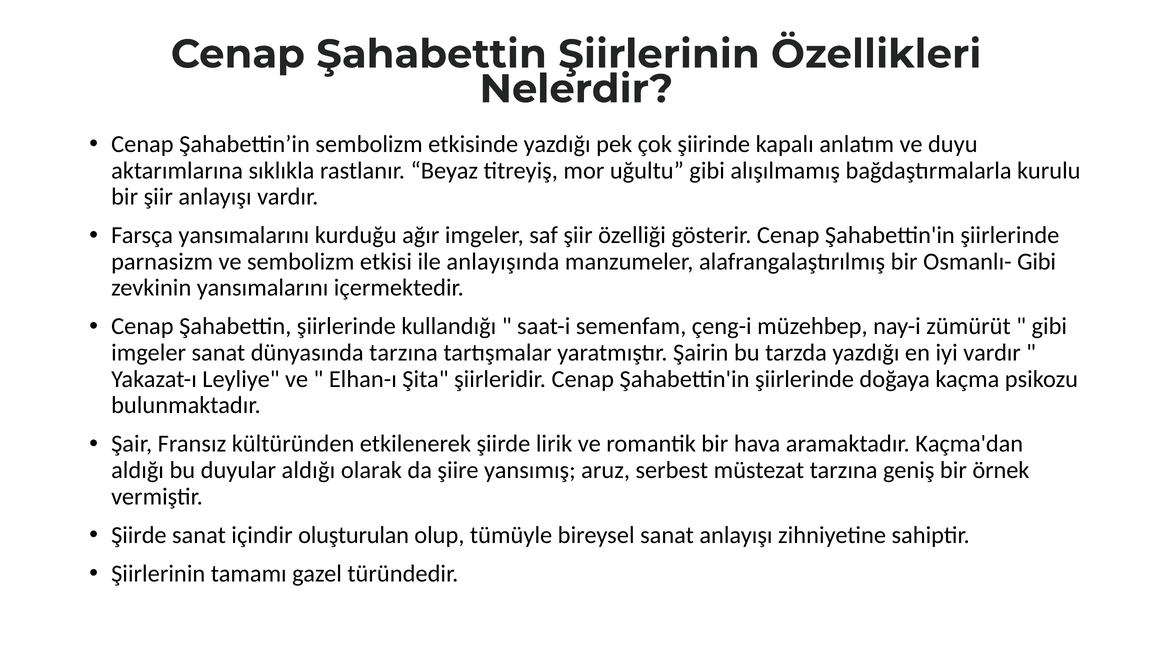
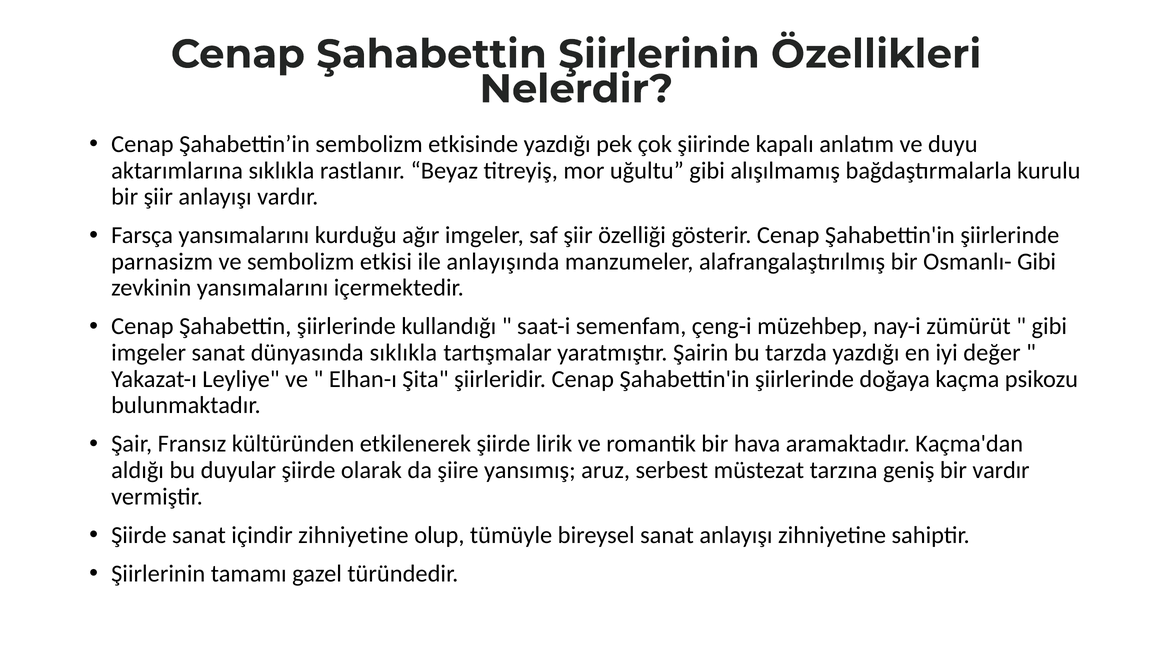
dünyasında tarzına: tarzına -> sıklıkla (403, 353)
iyi vardır: vardır -> değer (992, 353)
duyular aldığı: aldığı -> şiirde (309, 471)
bir örnek: örnek -> vardır (1001, 471)
içindir oluşturulan: oluşturulan -> zihniyetine (353, 536)
